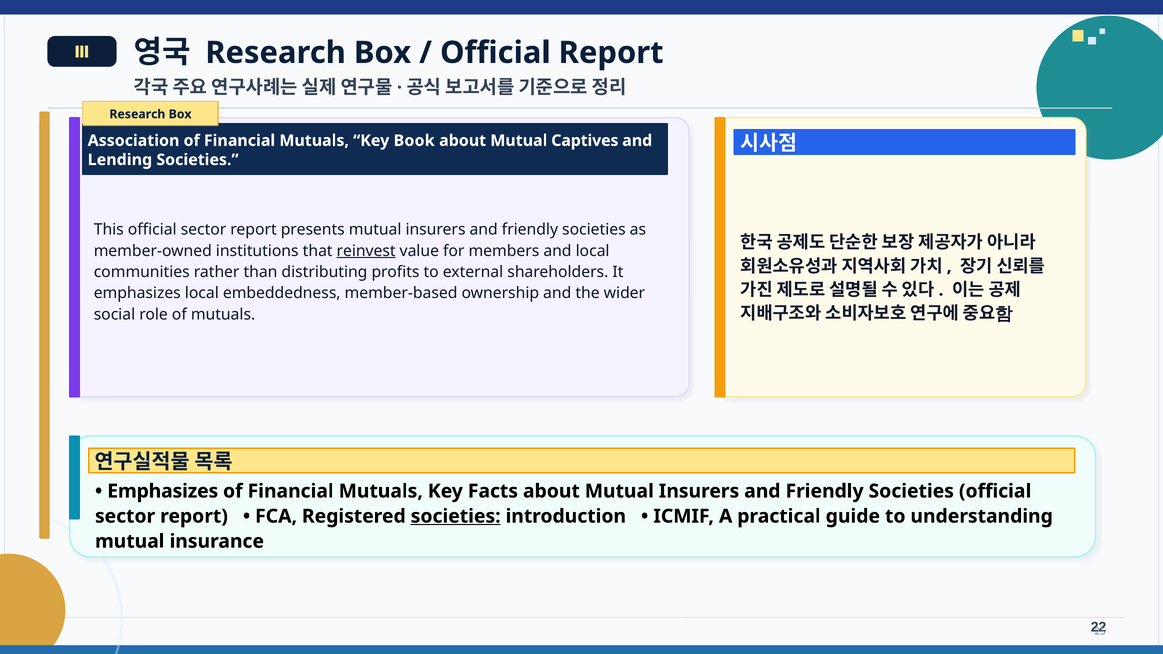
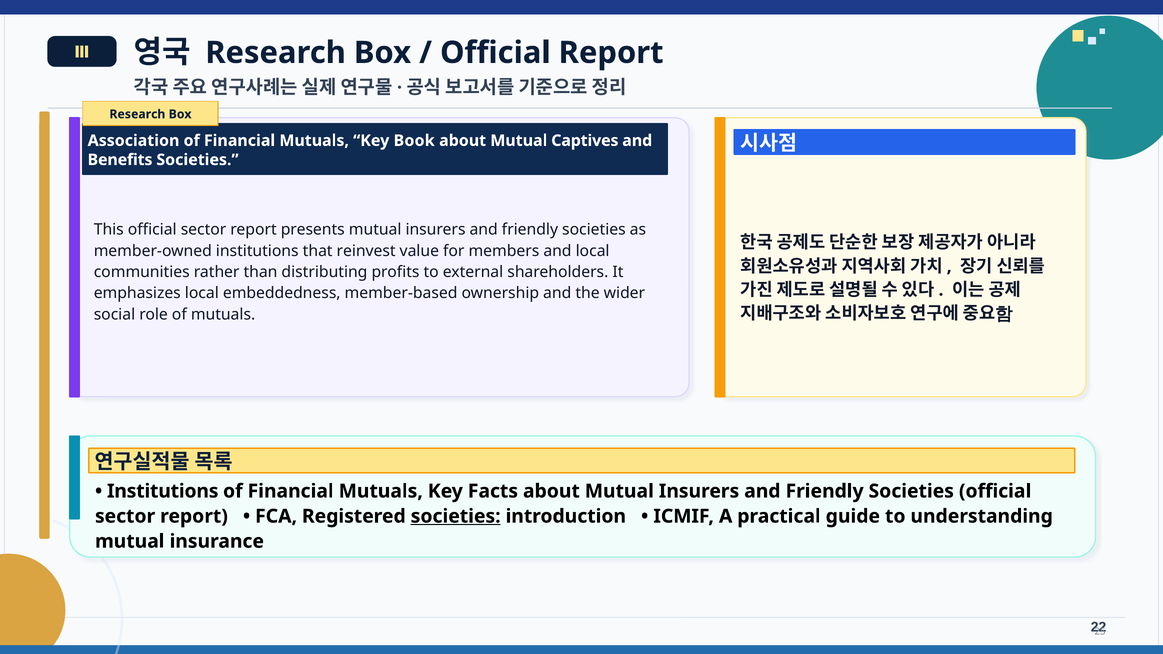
Lending: Lending -> Benefits (120, 160)
reinvest underline: present -> none (366, 251)
Emphasizes: Emphasizes -> Institutions (163, 491)
